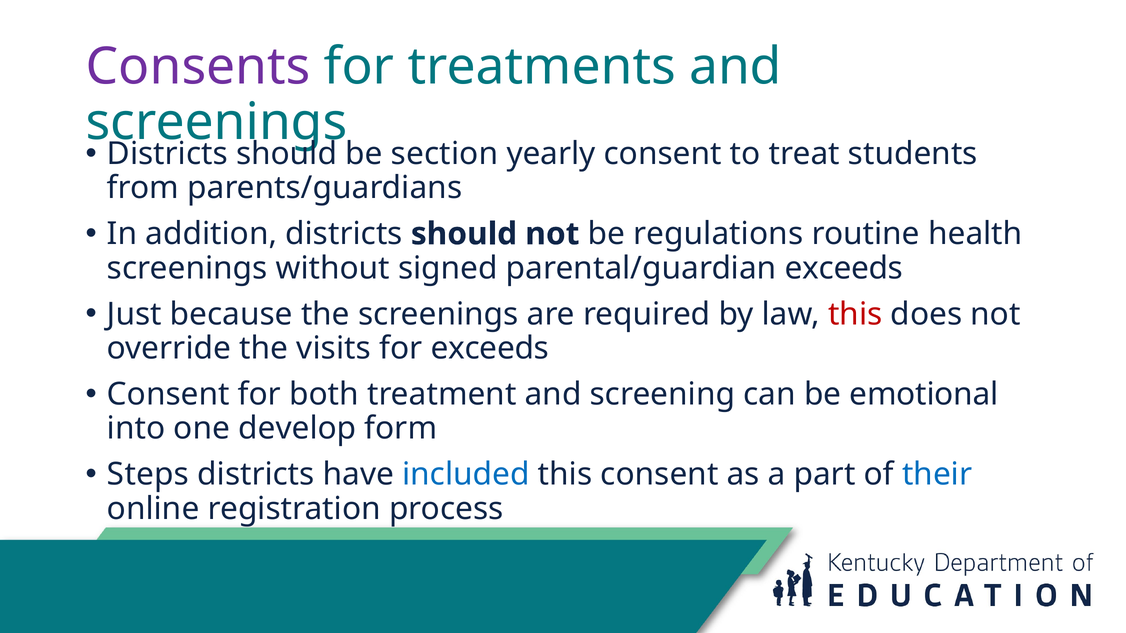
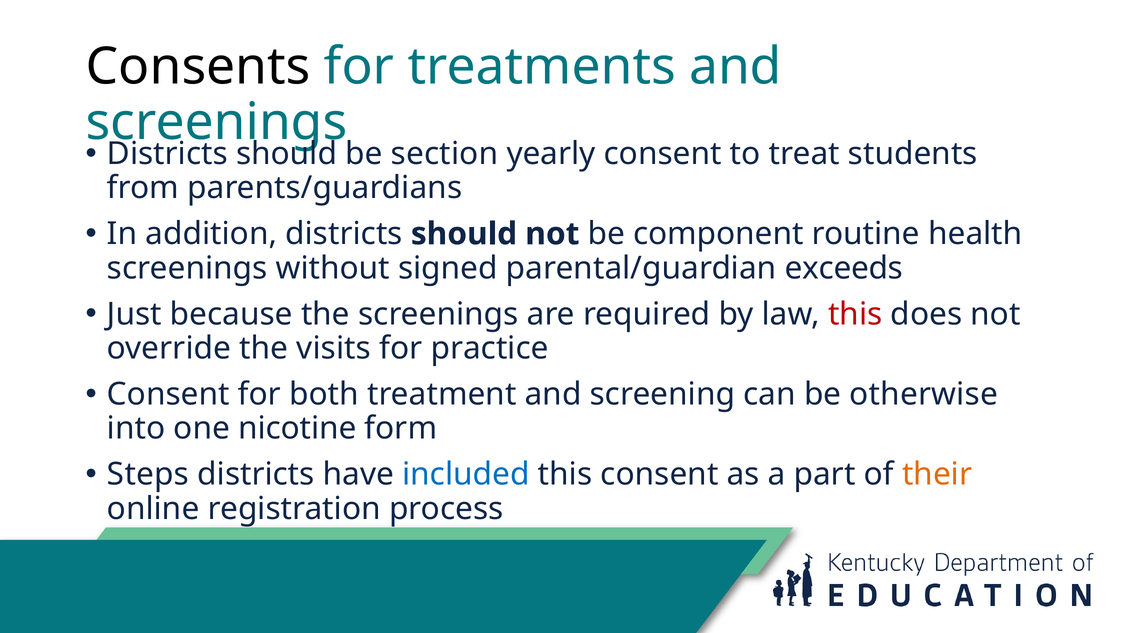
Consents colour: purple -> black (198, 67)
regulations: regulations -> component (718, 234)
for exceeds: exceeds -> practice (490, 348)
emotional: emotional -> otherwise (924, 394)
develop: develop -> nicotine (297, 429)
their colour: blue -> orange (937, 475)
